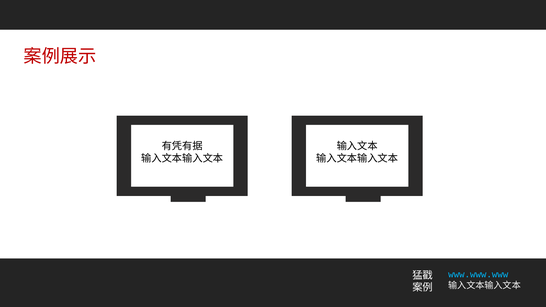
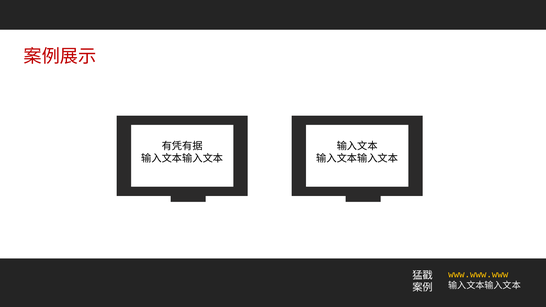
www.www.www colour: light blue -> yellow (478, 275)
